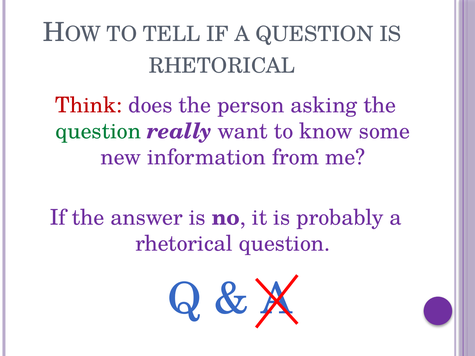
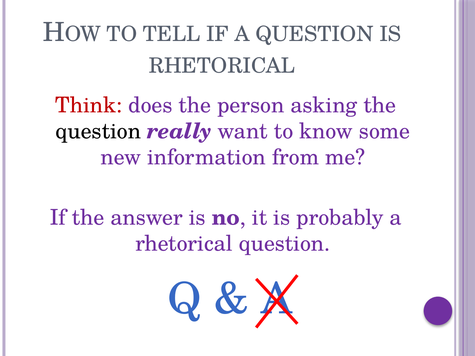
question colour: green -> black (98, 131)
